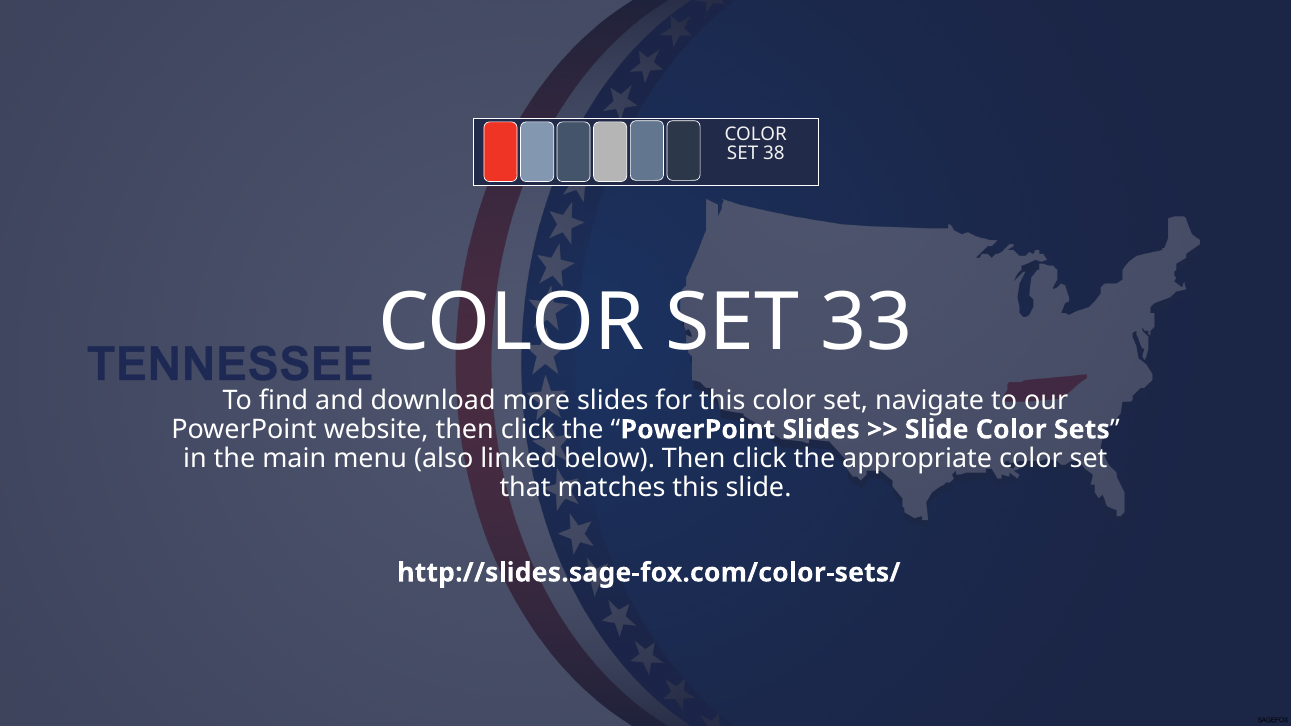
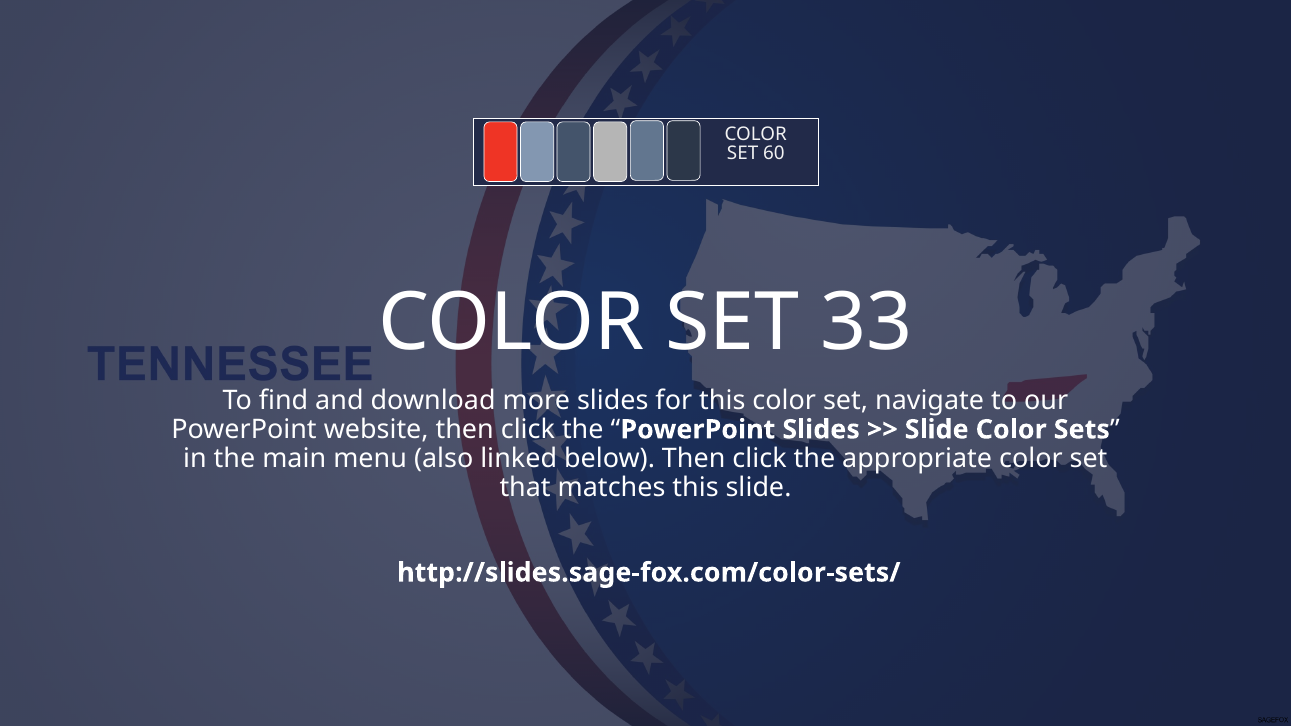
38: 38 -> 60 (774, 153)
